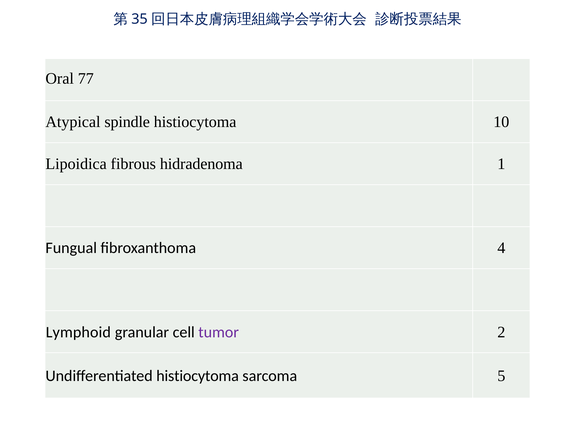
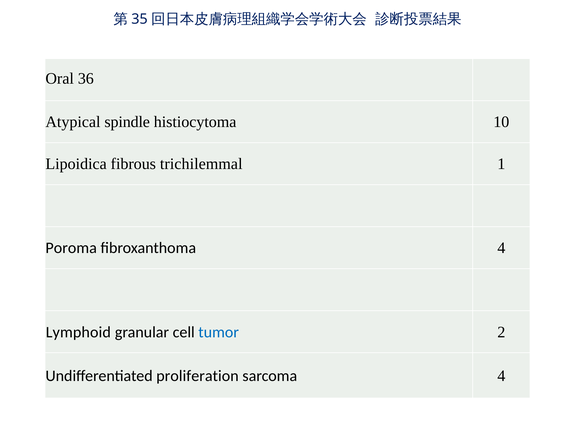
77: 77 -> 36 (86, 79)
hidradenoma: hidradenoma -> trichilemmal (201, 164)
Fungual: Fungual -> Poroma (71, 248)
tumor colour: purple -> blue (219, 332)
Undifferentiated histiocytoma: histiocytoma -> proliferation (197, 376)
sarcoma 5: 5 -> 4 (501, 376)
